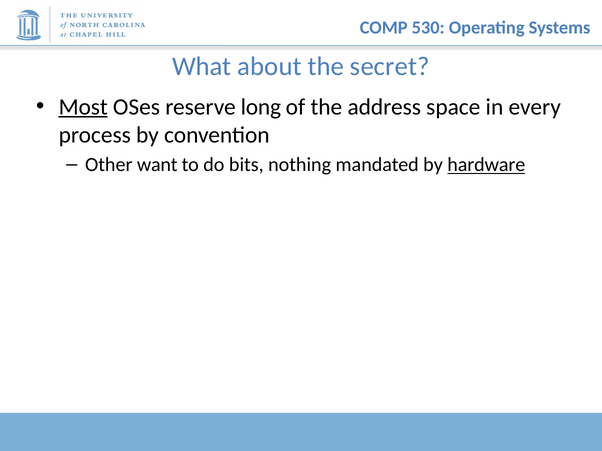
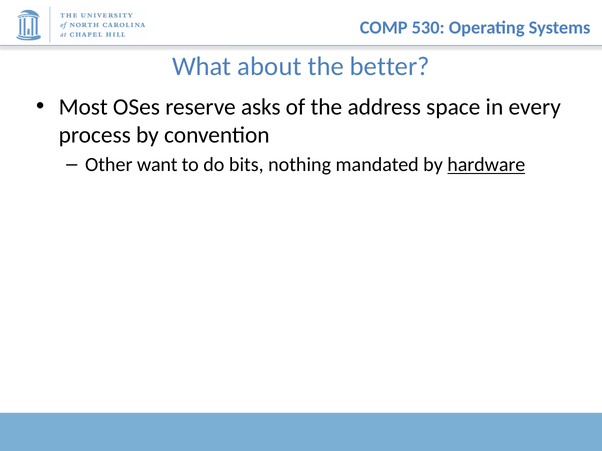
secret: secret -> better (390, 67)
Most underline: present -> none (83, 107)
long: long -> asks (261, 107)
